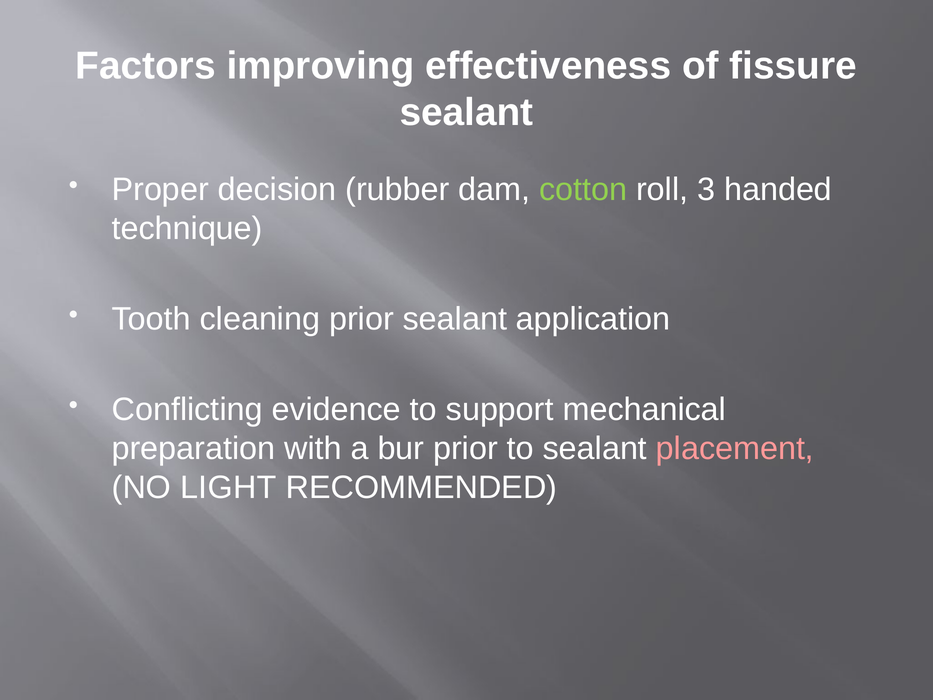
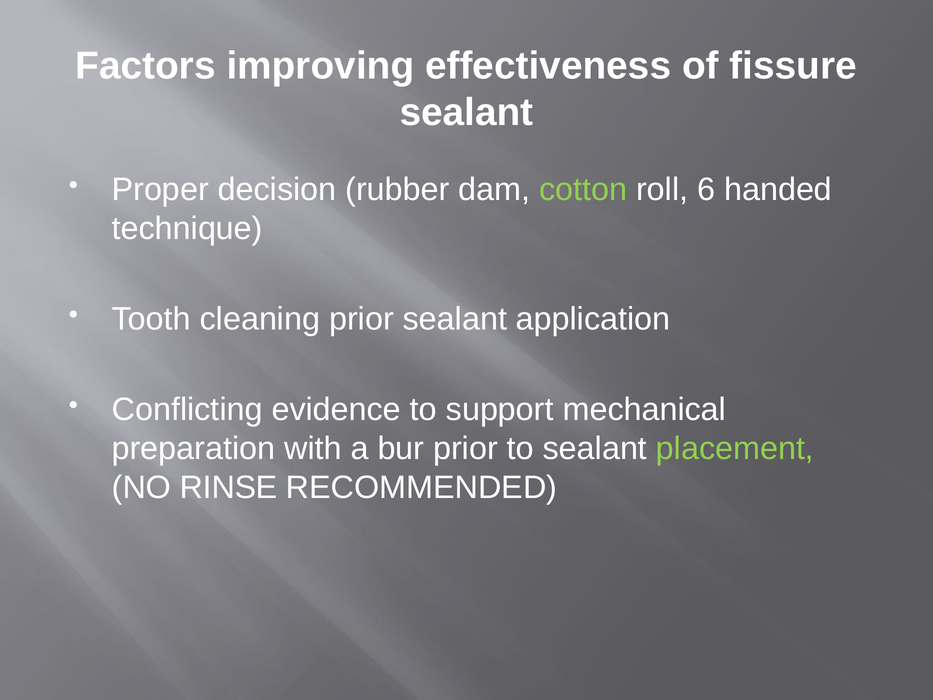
3: 3 -> 6 (706, 190)
placement colour: pink -> light green (735, 448)
LIGHT: LIGHT -> RINSE (229, 487)
